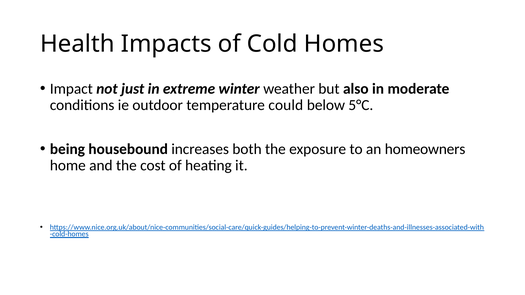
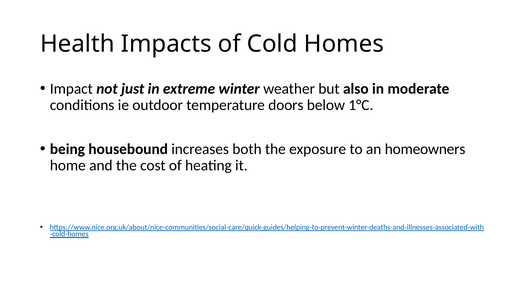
could: could -> doors (286, 105)
5°C: 5°C -> 1°C (361, 105)
